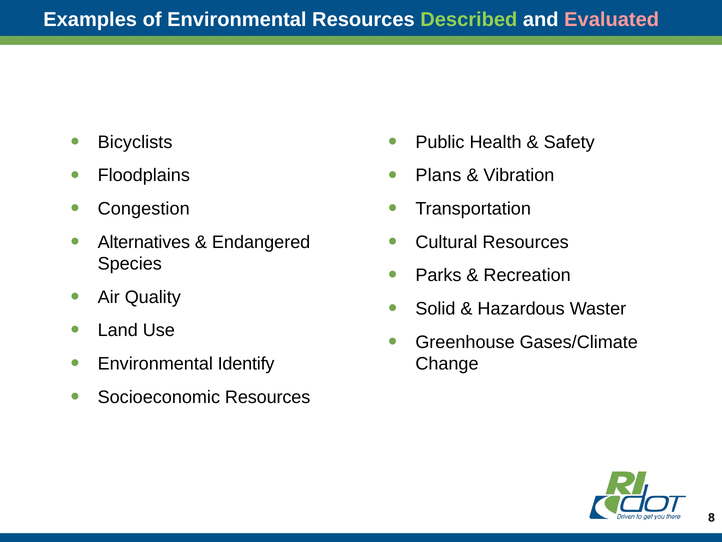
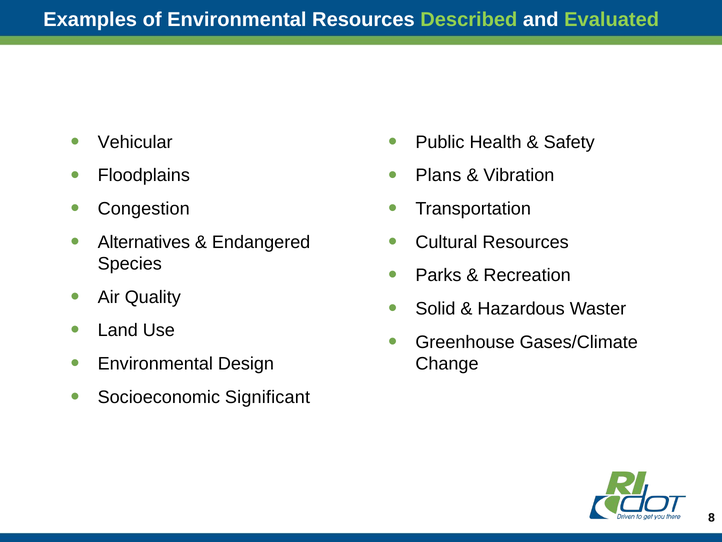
Evaluated colour: pink -> light green (612, 19)
Bicyclists: Bicyclists -> Vehicular (135, 142)
Identify: Identify -> Design (246, 363)
Socioeconomic Resources: Resources -> Significant (267, 397)
